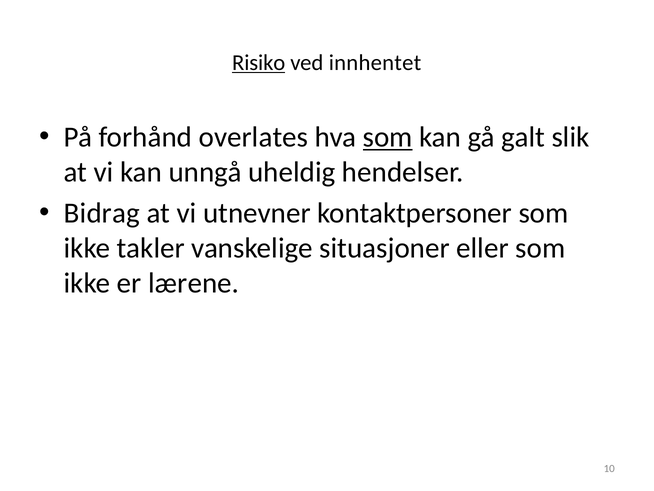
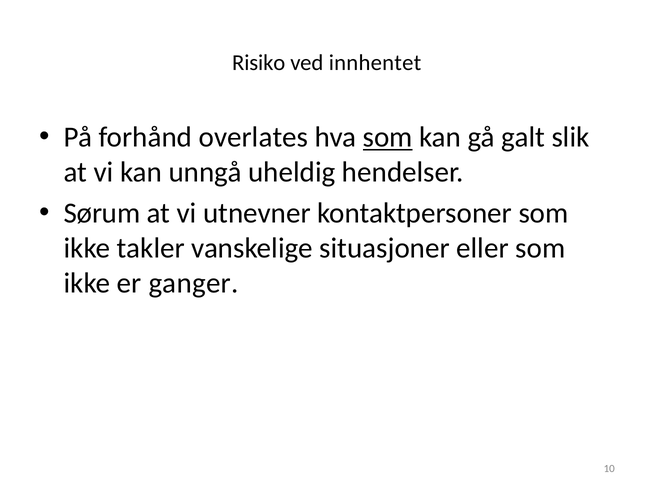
Risiko underline: present -> none (259, 63)
Bidrag: Bidrag -> Sørum (102, 213)
lærene: lærene -> ganger (194, 283)
